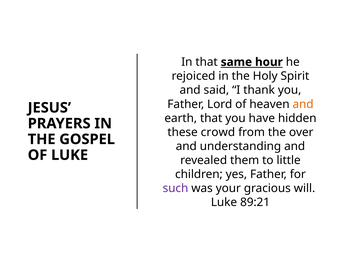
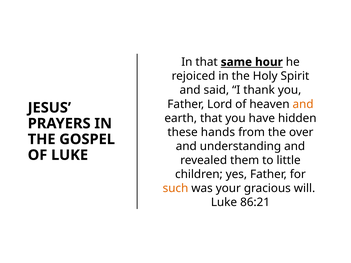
crowd: crowd -> hands (218, 132)
such colour: purple -> orange (175, 188)
89:21: 89:21 -> 86:21 (255, 203)
